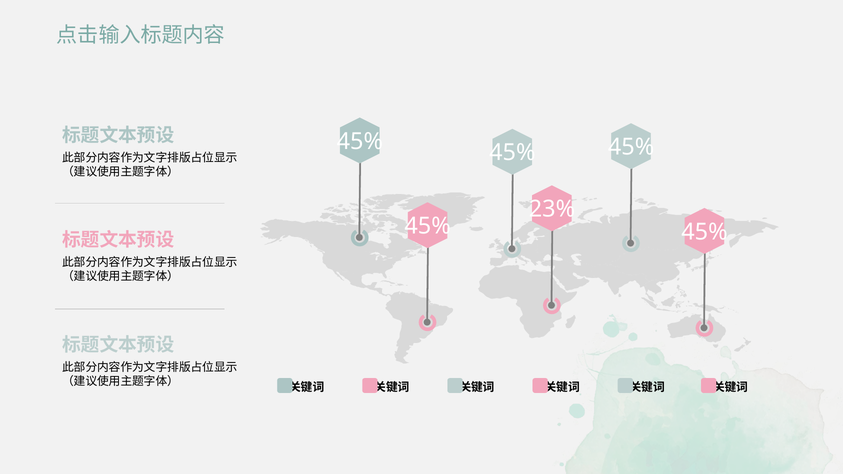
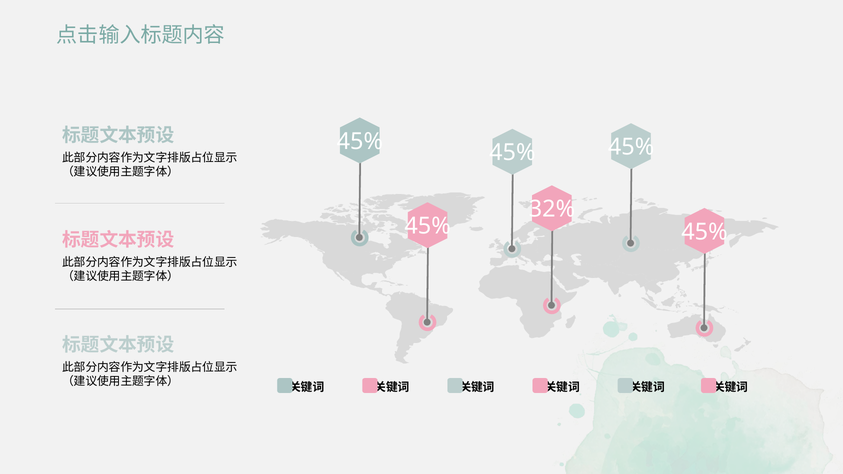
23%: 23% -> 32% (552, 209)
